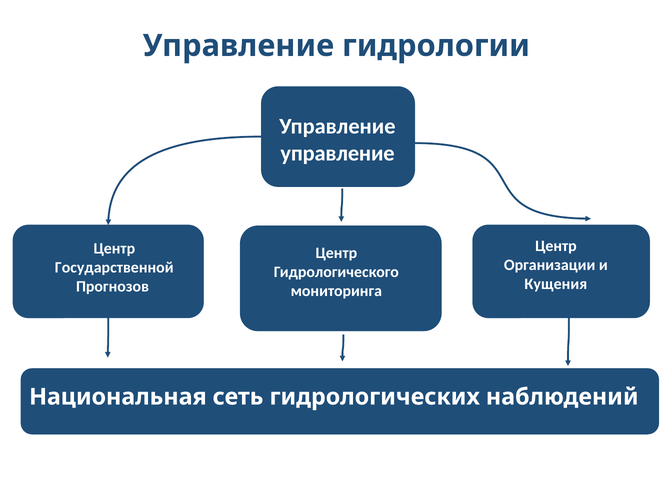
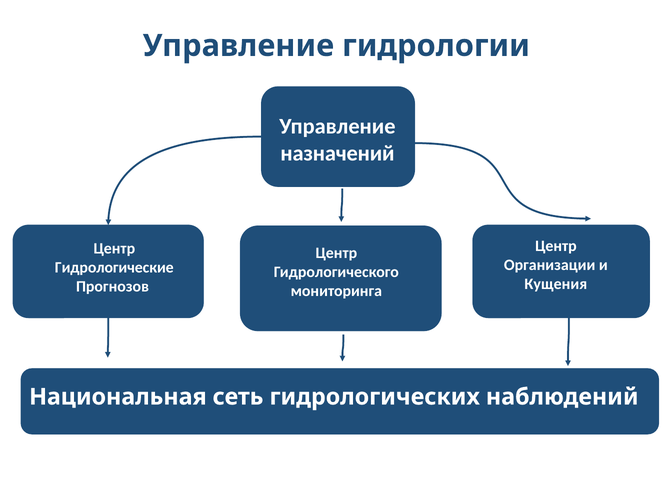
управление: управление -> назначений (337, 153)
Государственной: Государственной -> Гидрологические (114, 267)
